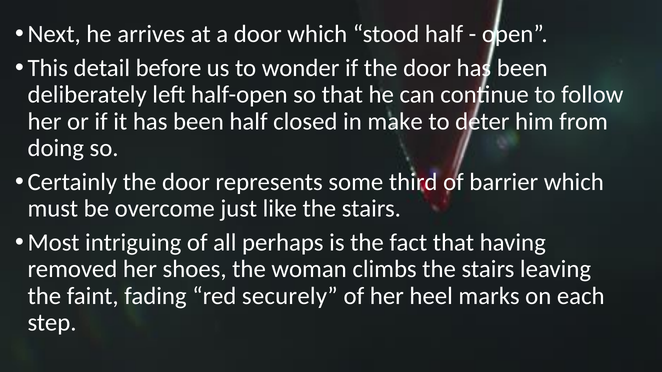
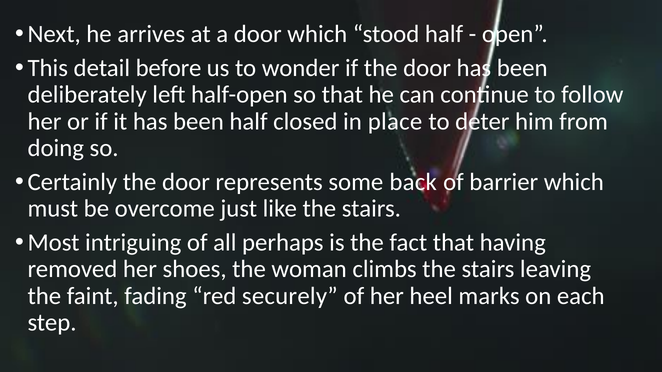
make: make -> place (395, 122)
third: third -> back (413, 182)
